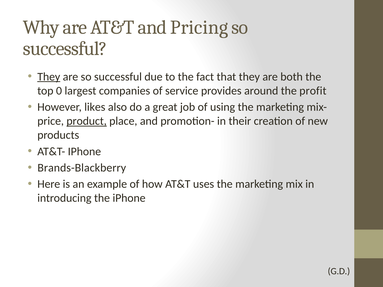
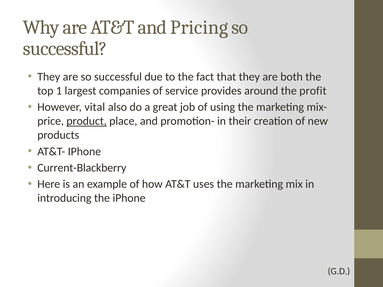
They underline: present -> none (49, 77)
0: 0 -> 1 (59, 91)
likes: likes -> vital (95, 107)
Brands-Blackberry: Brands-Blackberry -> Current-Blackberry (82, 168)
